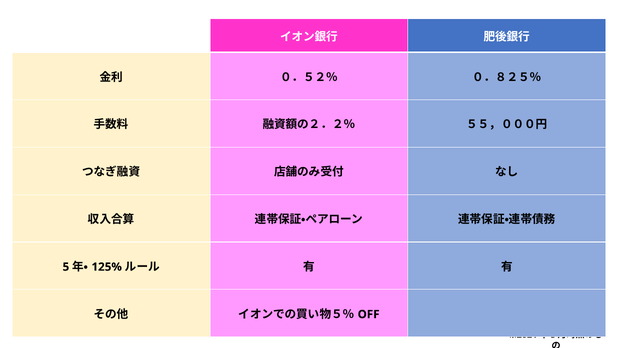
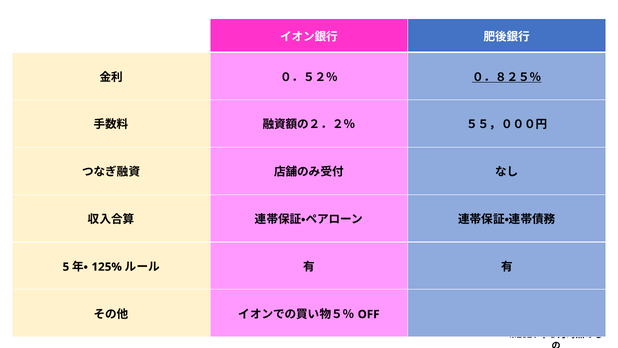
０．８２５％ underline: none -> present (507, 77)
